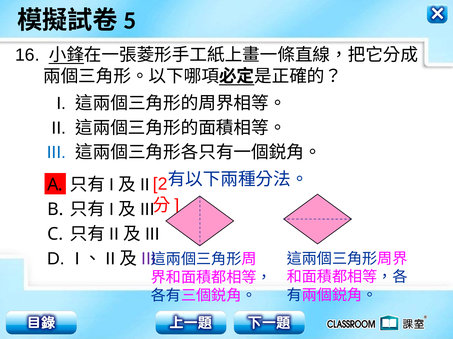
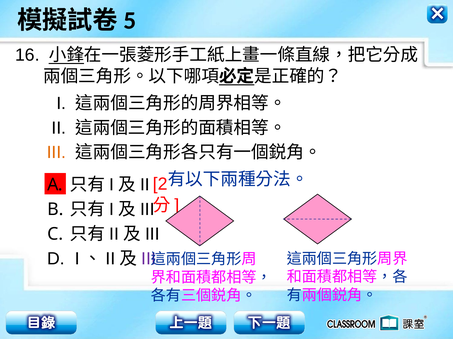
III colour: blue -> orange (56, 153)
